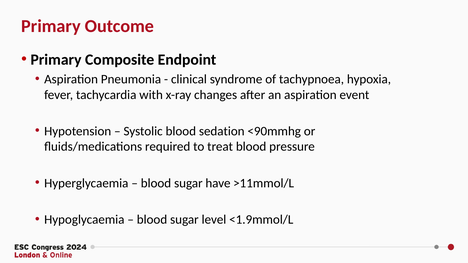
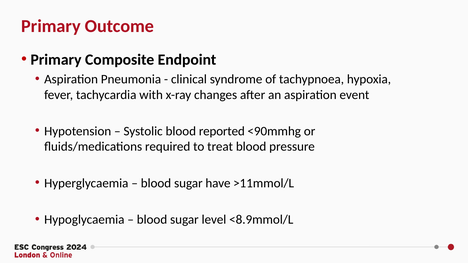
sedation: sedation -> reported (222, 131)
<1.9mmol/L: <1.9mmol/L -> <8.9mmol/L (261, 220)
